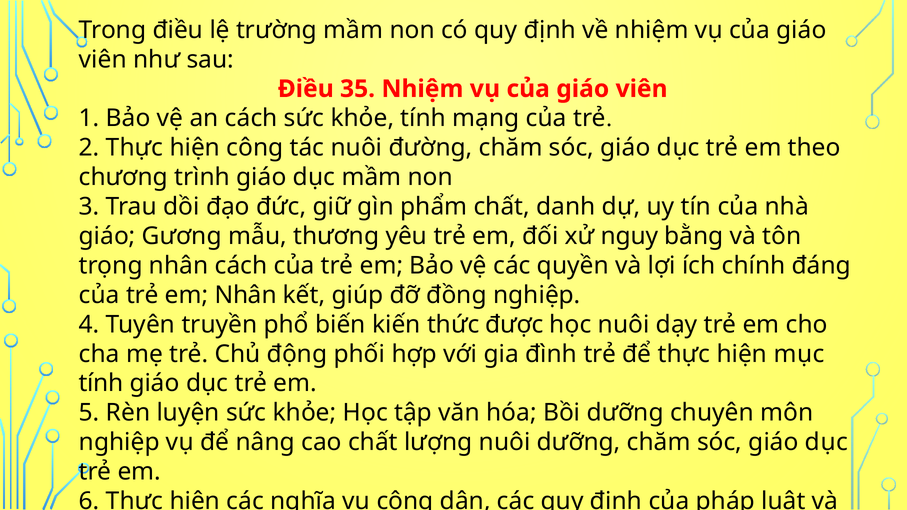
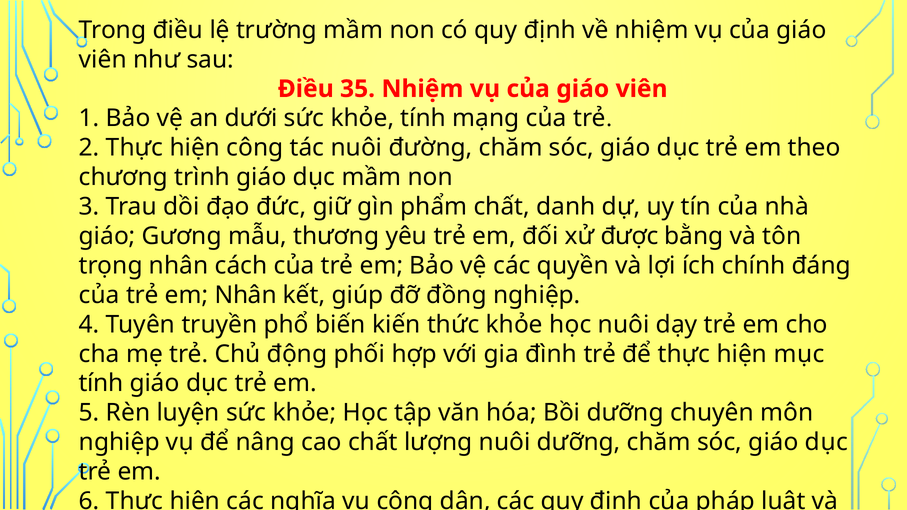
an cách: cách -> dưới (251, 118)
nguy: nguy -> được (629, 236)
thức được: được -> khỏe (514, 325)
